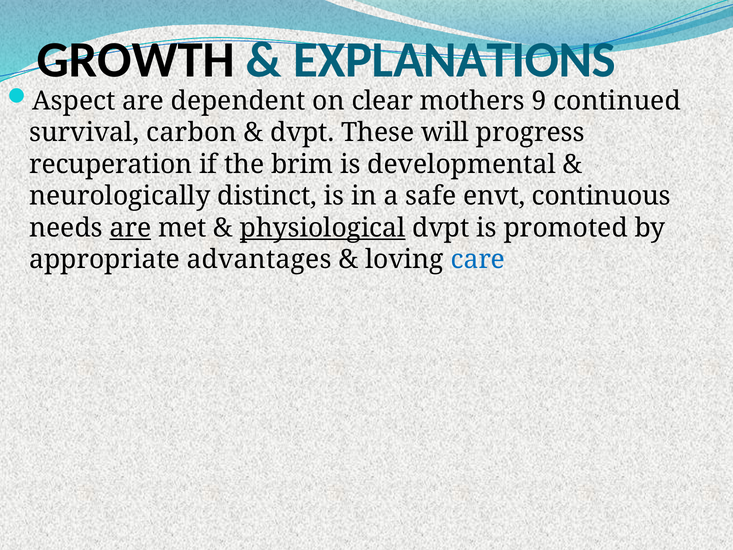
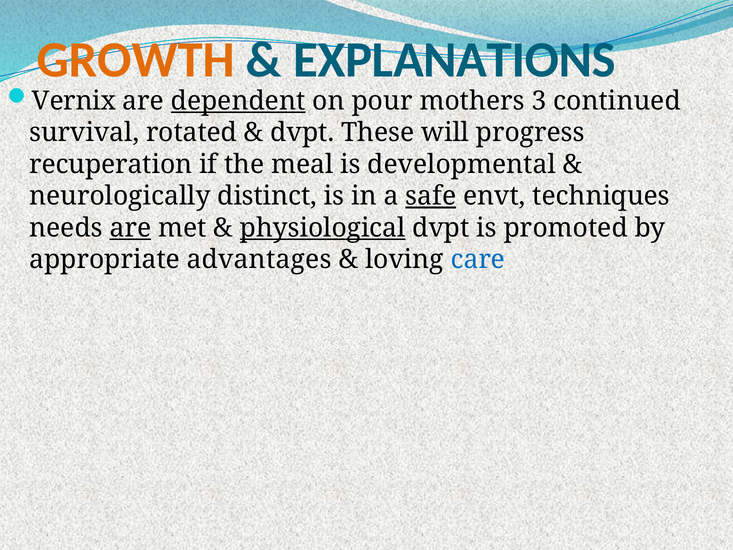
GROWTH colour: black -> orange (136, 60)
Aspect: Aspect -> Vernix (74, 101)
dependent underline: none -> present (238, 101)
clear: clear -> pour (382, 101)
9: 9 -> 3 (539, 101)
carbon: carbon -> rotated (192, 132)
brim: brim -> meal (302, 164)
safe underline: none -> present (431, 196)
continuous: continuous -> techniques (601, 196)
